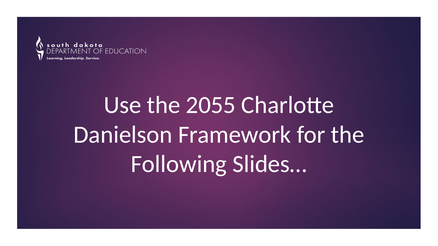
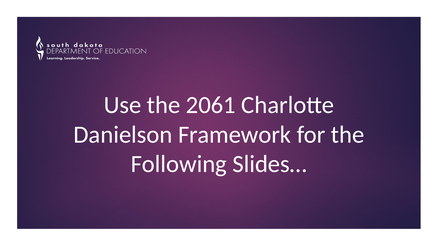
2055: 2055 -> 2061 (211, 105)
